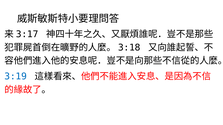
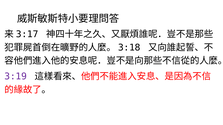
3:19 colour: blue -> purple (16, 77)
